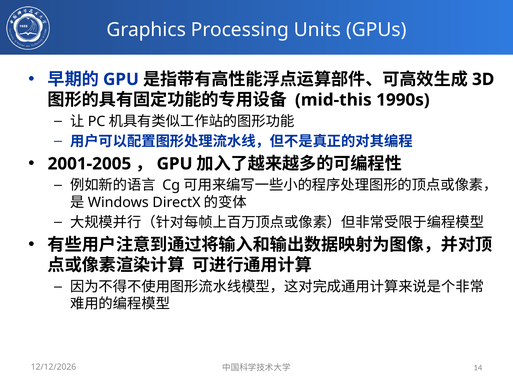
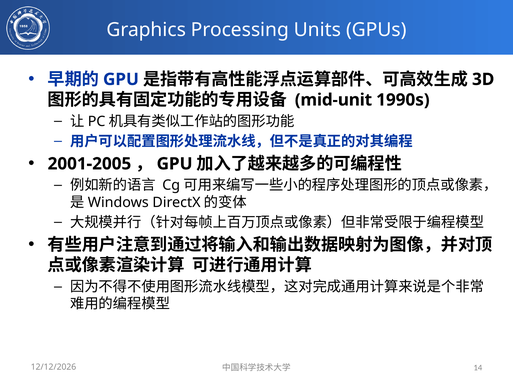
mid-this: mid-this -> mid-unit (333, 100)
